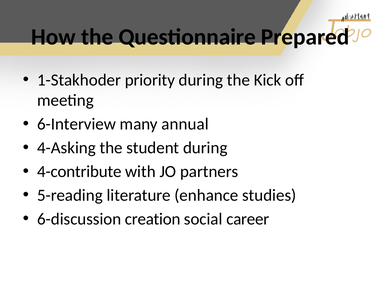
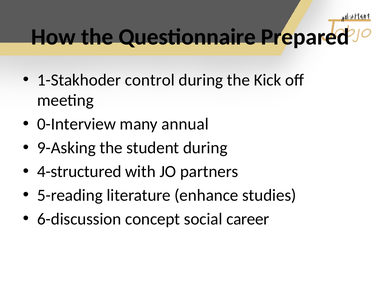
priority: priority -> control (150, 80)
6-Interview: 6-Interview -> 0-Interview (77, 124)
4-Asking: 4-Asking -> 9-Asking (66, 148)
4-contribute: 4-contribute -> 4-structured (79, 171)
creation: creation -> concept (153, 219)
